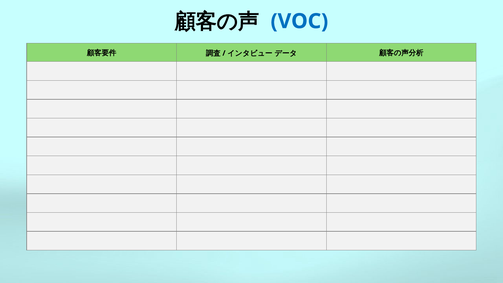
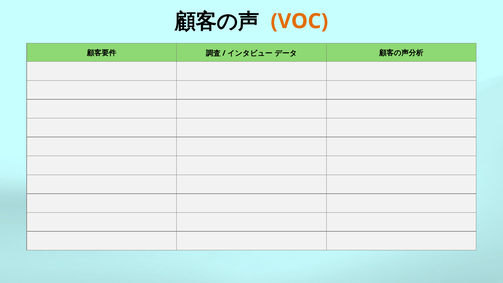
VOC colour: blue -> orange (299, 21)
